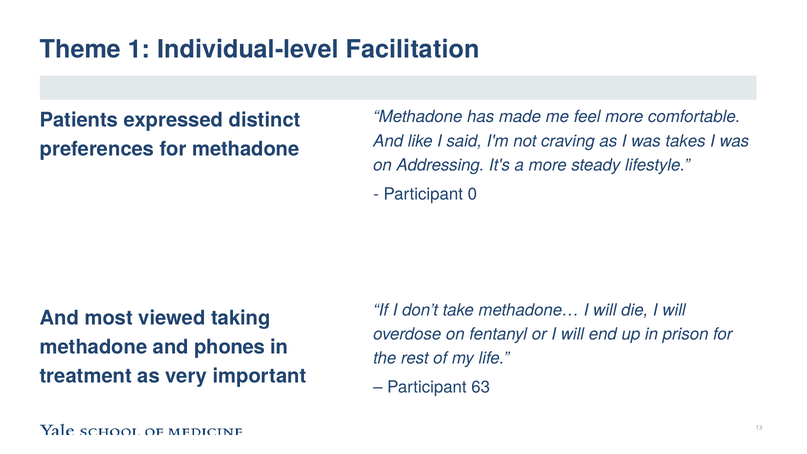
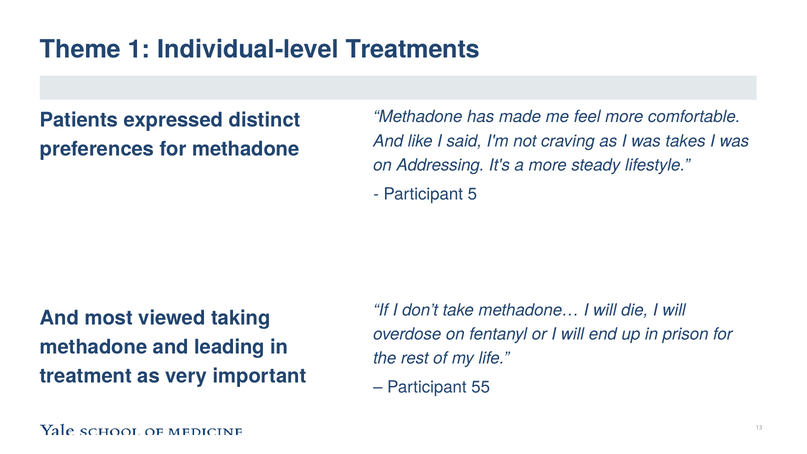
Facilitation: Facilitation -> Treatments (413, 49)
0: 0 -> 5 (472, 194)
phones: phones -> leading (230, 347)
63: 63 -> 55 (481, 387)
